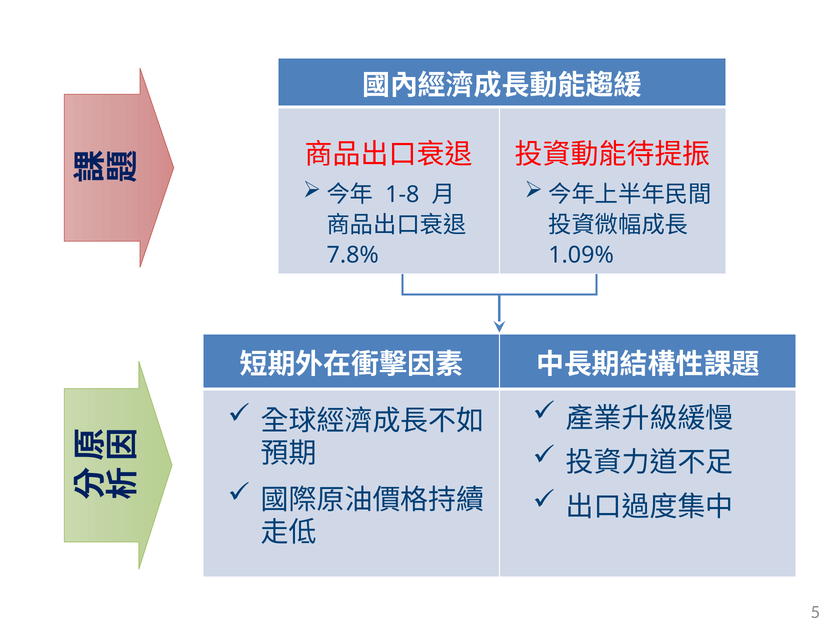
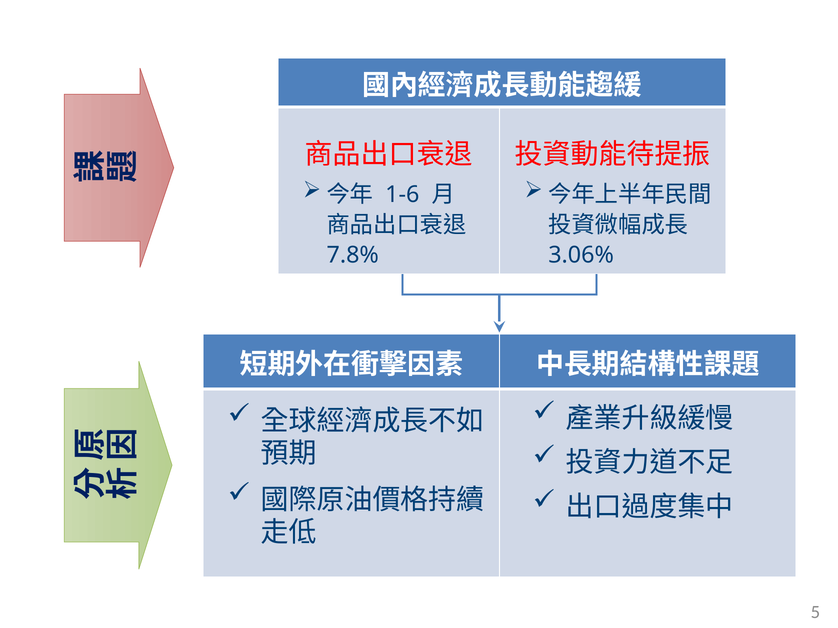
1-8: 1-8 -> 1-6 (402, 195)
1.09%: 1.09% -> 3.06% (581, 255)
